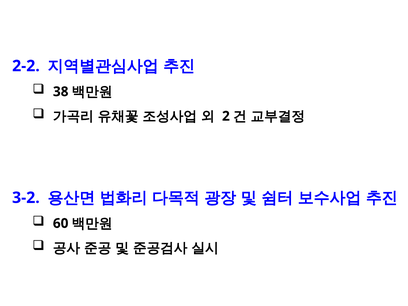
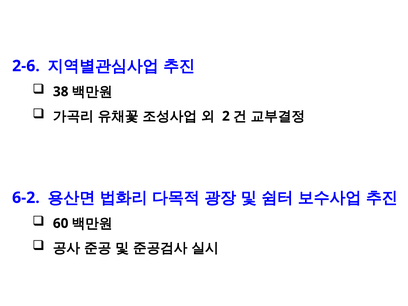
2-2: 2-2 -> 2-6 (26, 66)
3-2: 3-2 -> 6-2 (26, 198)
